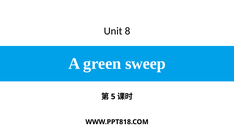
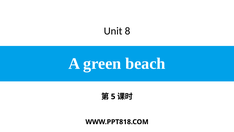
sweep: sweep -> beach (145, 63)
